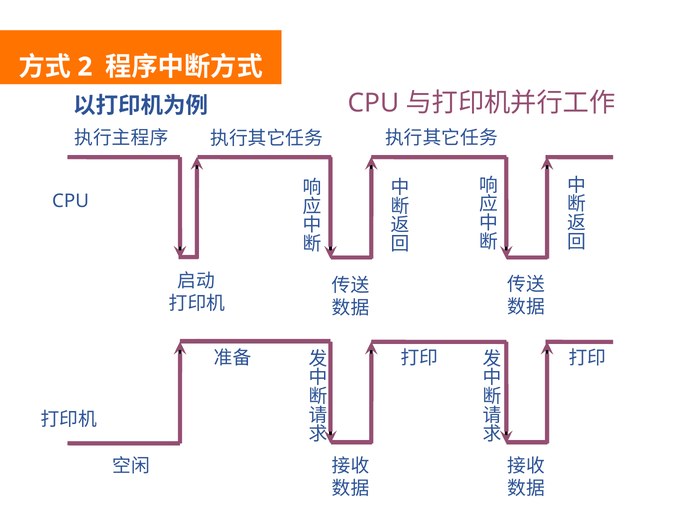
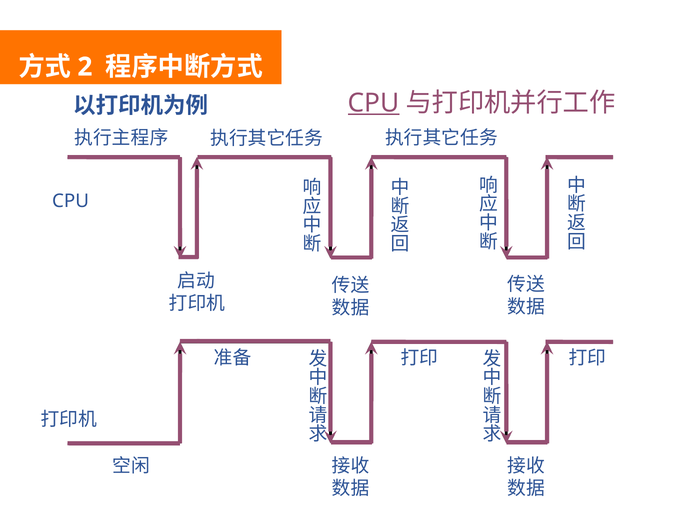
CPU underline: none -> present (374, 103)
